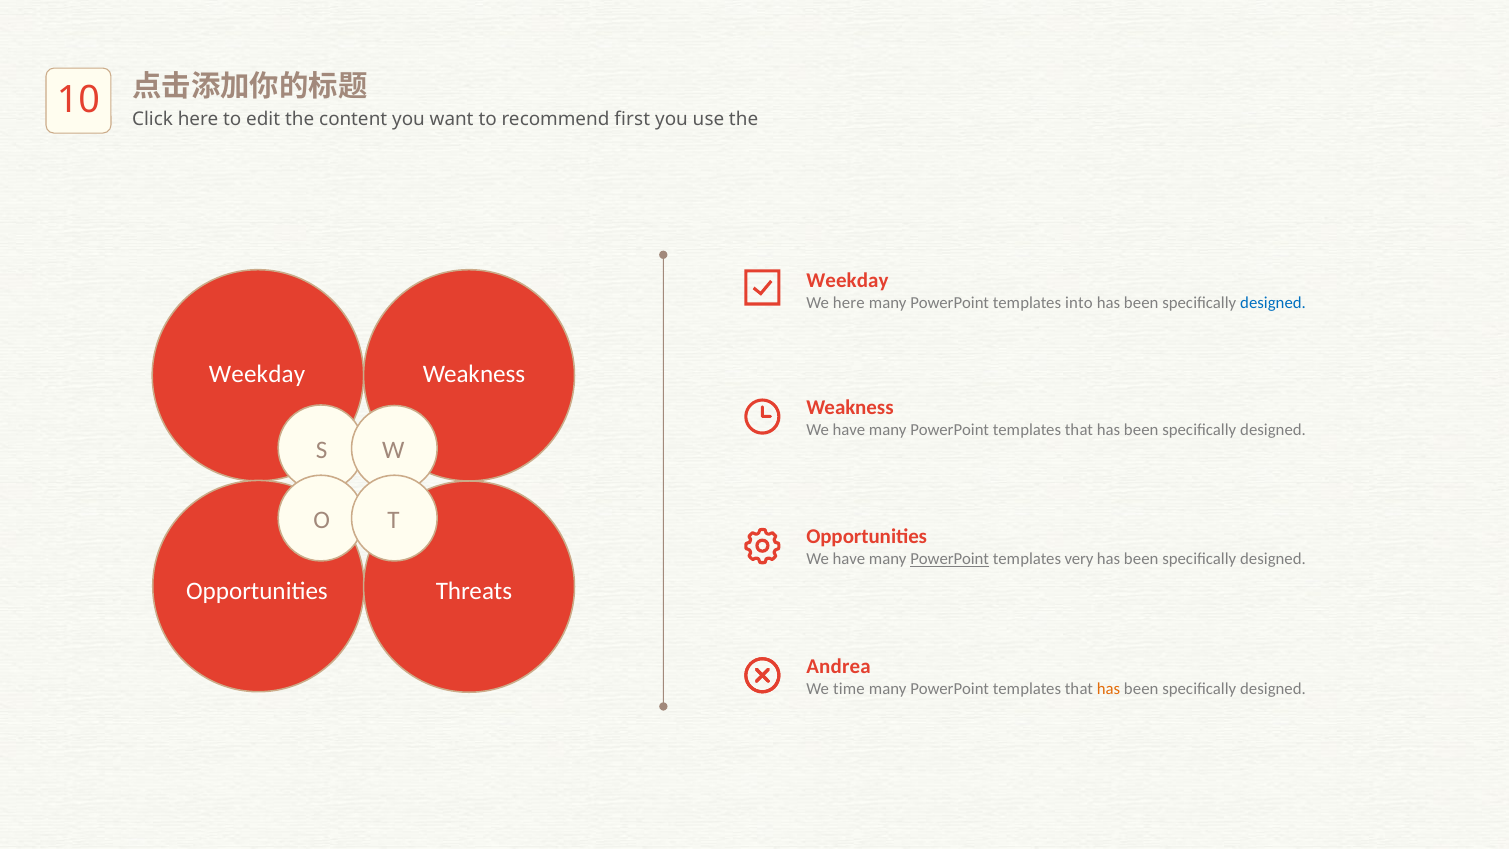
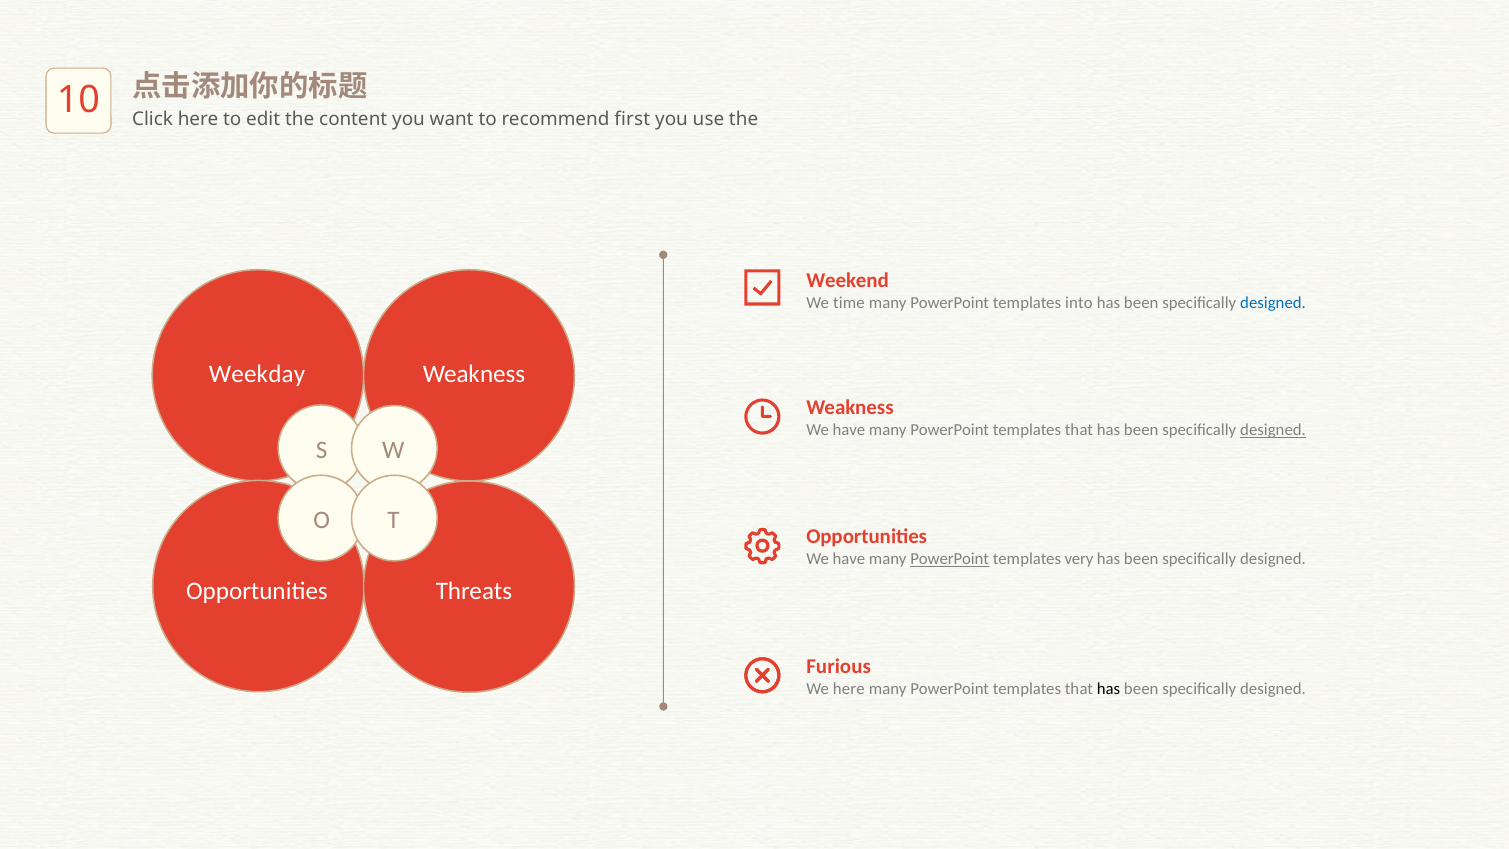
Weekday: Weekday -> Weekend (848, 281)
We here: here -> time (849, 303)
designed underline: none -> present (1273, 430)
Andrea: Andrea -> Furious (839, 666)
We time: time -> here (849, 688)
has colour: orange -> black (1109, 688)
